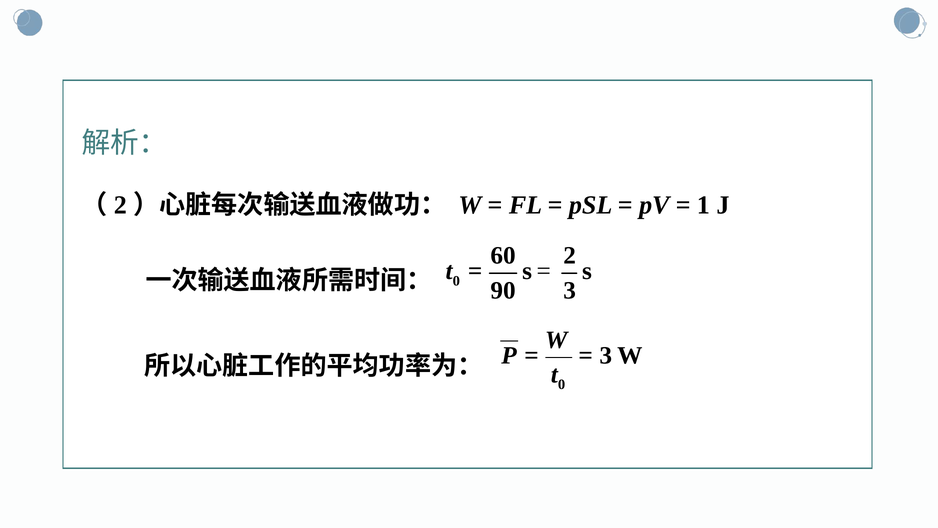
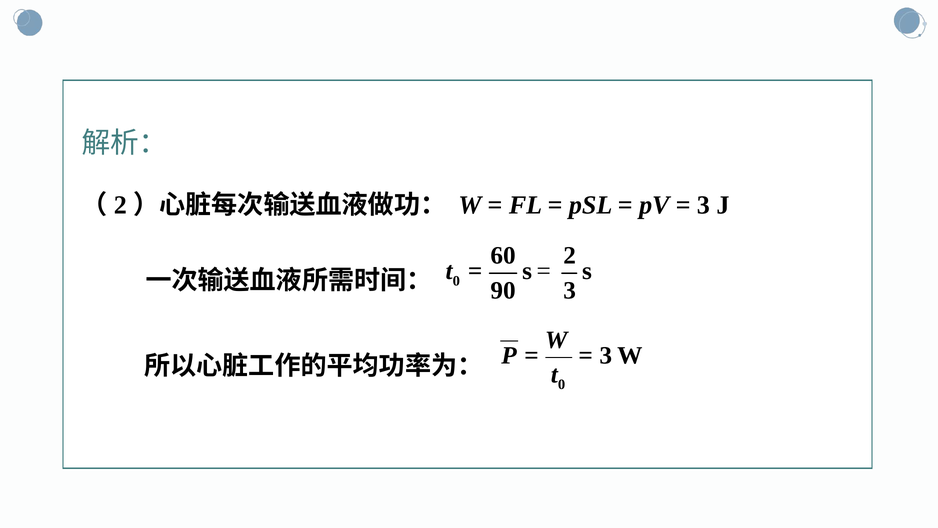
1: 1 -> 3 (703, 205)
